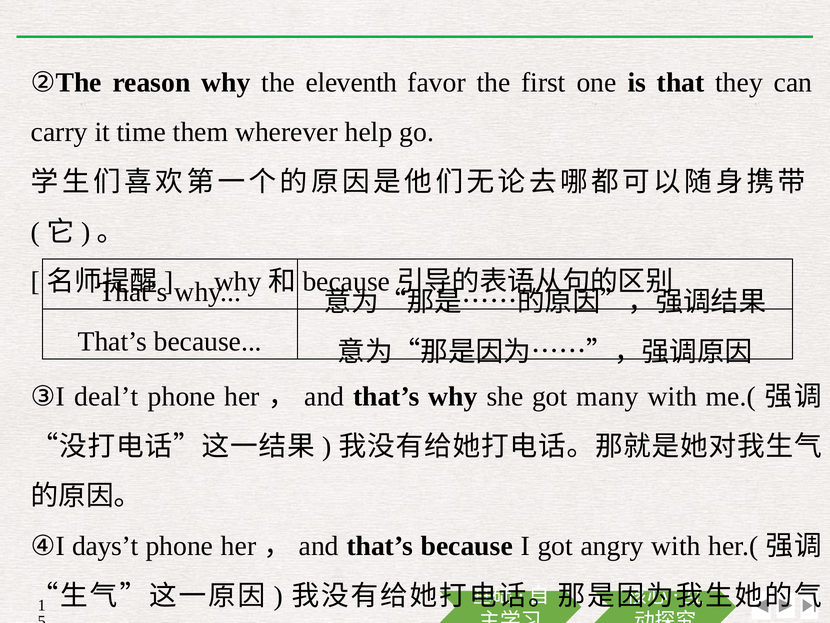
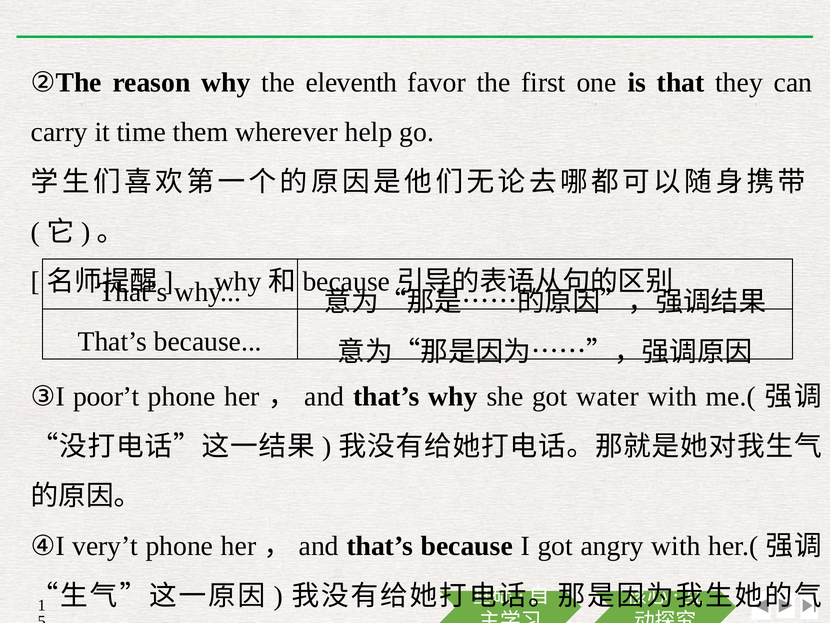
deal’t: deal’t -> poor’t (106, 396)
many: many -> water (608, 396)
days’t: days’t -> very’t (105, 546)
